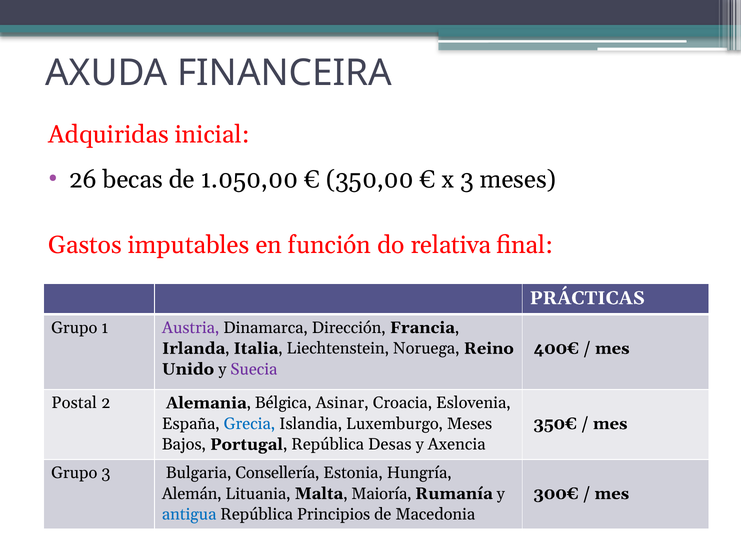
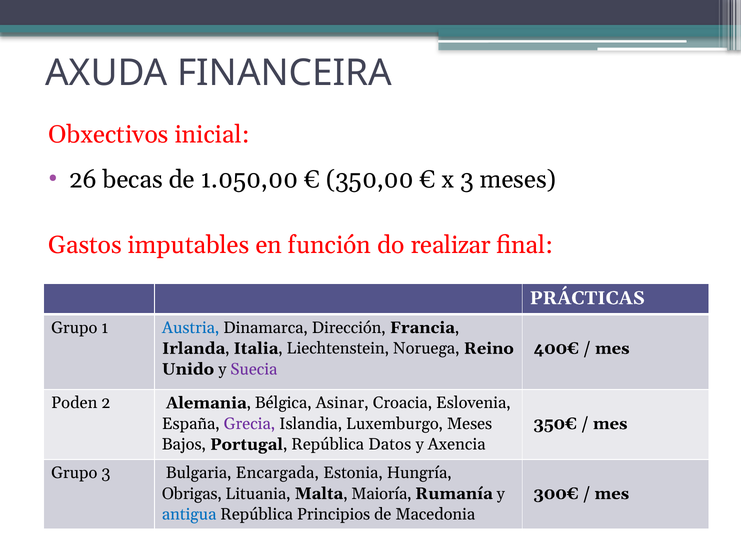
Adquiridas: Adquiridas -> Obxectivos (108, 135)
relativa: relativa -> realizar (451, 245)
Austria colour: purple -> blue (191, 328)
Postal: Postal -> Poden (74, 403)
Grecia colour: blue -> purple (249, 424)
Desas: Desas -> Datos (390, 445)
Consellería: Consellería -> Encargada (277, 473)
Alemán: Alemán -> Obrigas (192, 494)
